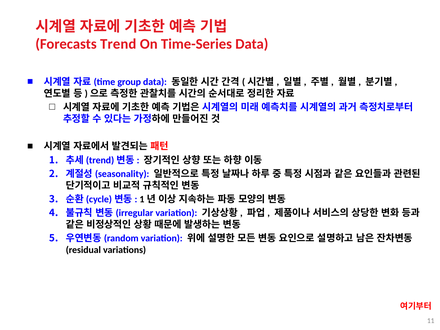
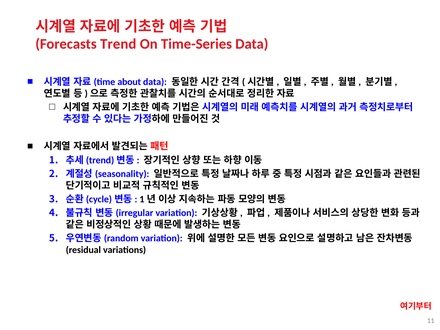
group: group -> about (129, 82)
